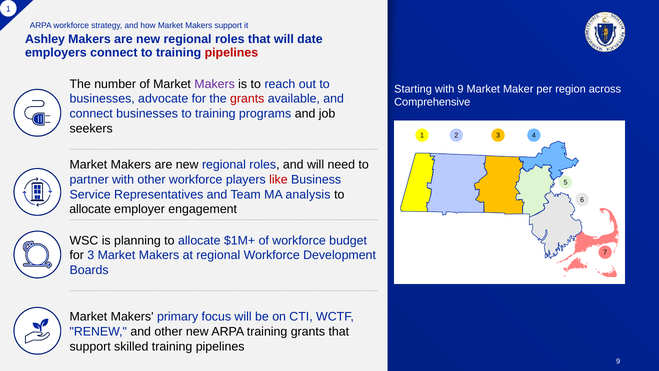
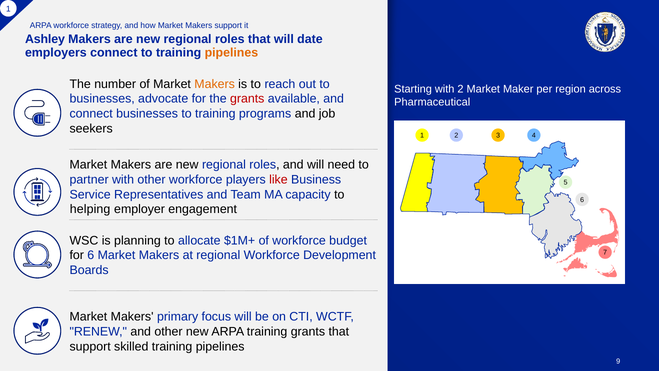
pipelines colour: red -> orange (231, 53)
Makers colour: purple -> orange (215, 84)
with 9: 9 -> 2 (460, 89)
Comprehensive: Comprehensive -> Pharmaceutical (432, 102)
analysis: analysis -> capacity (308, 194)
allocate: allocate -> helping (90, 209)
for 3: 3 -> 6 (91, 255)
